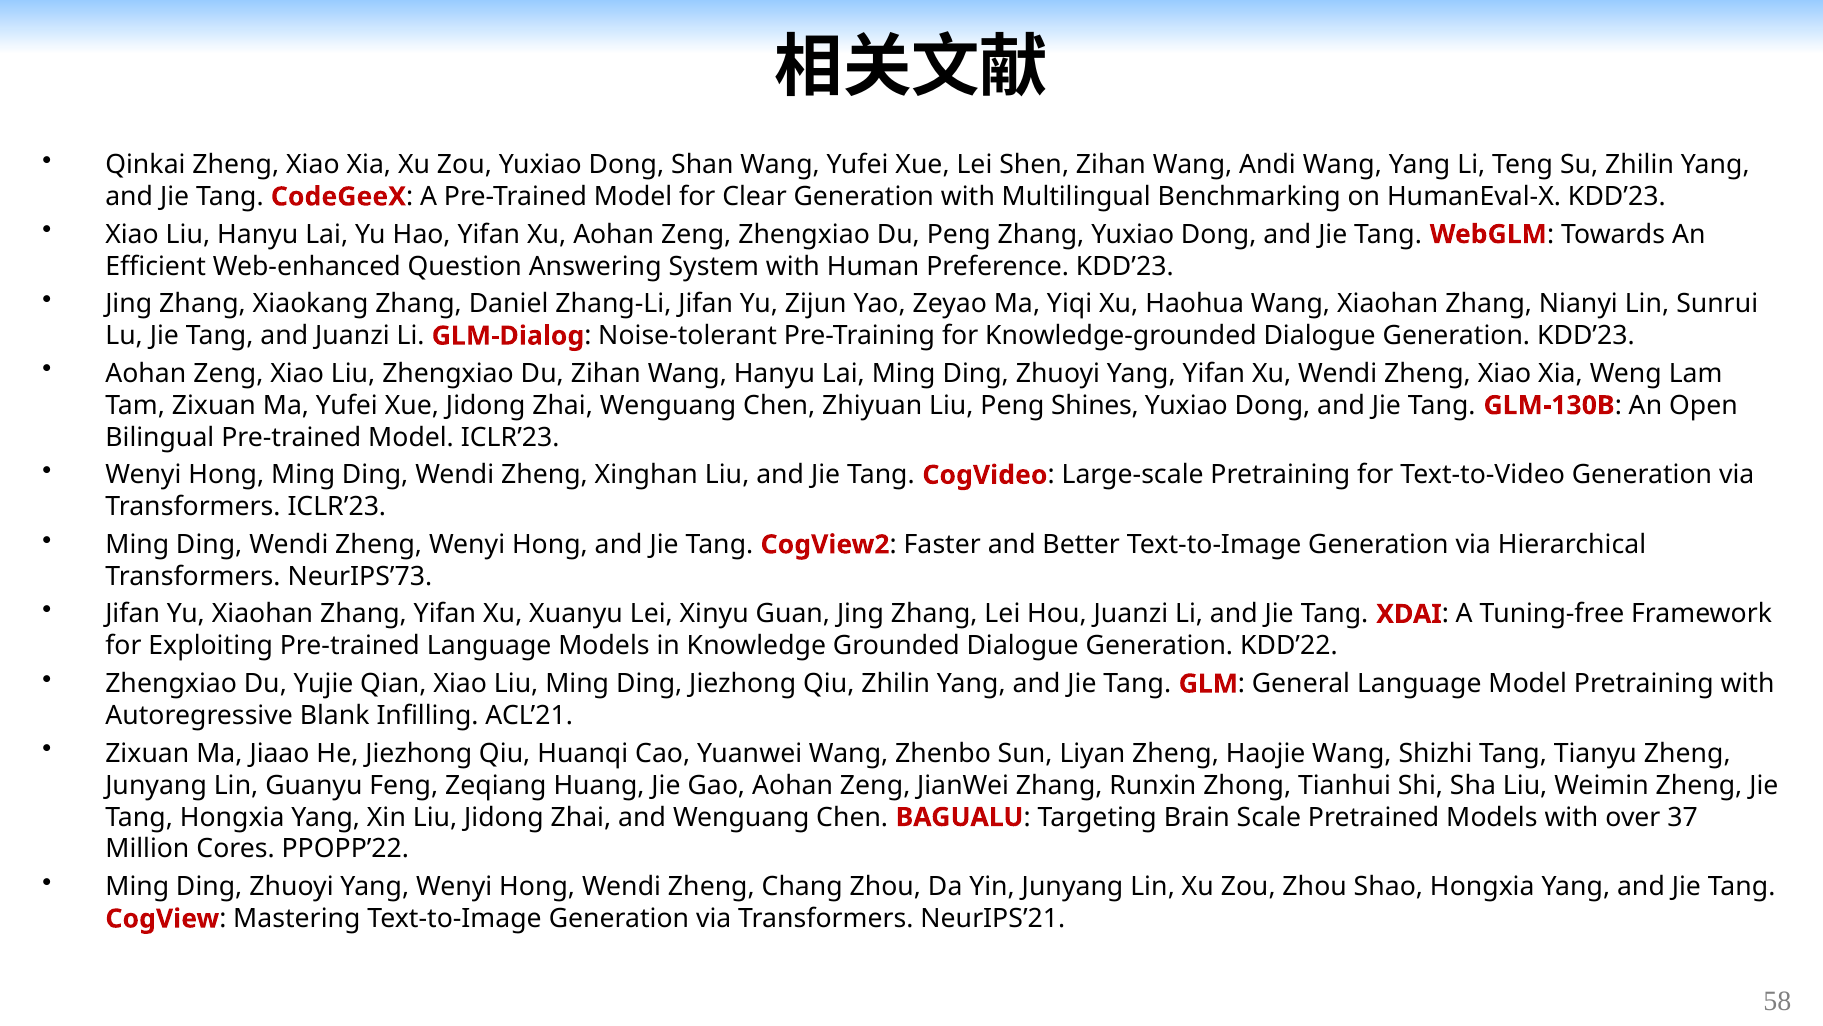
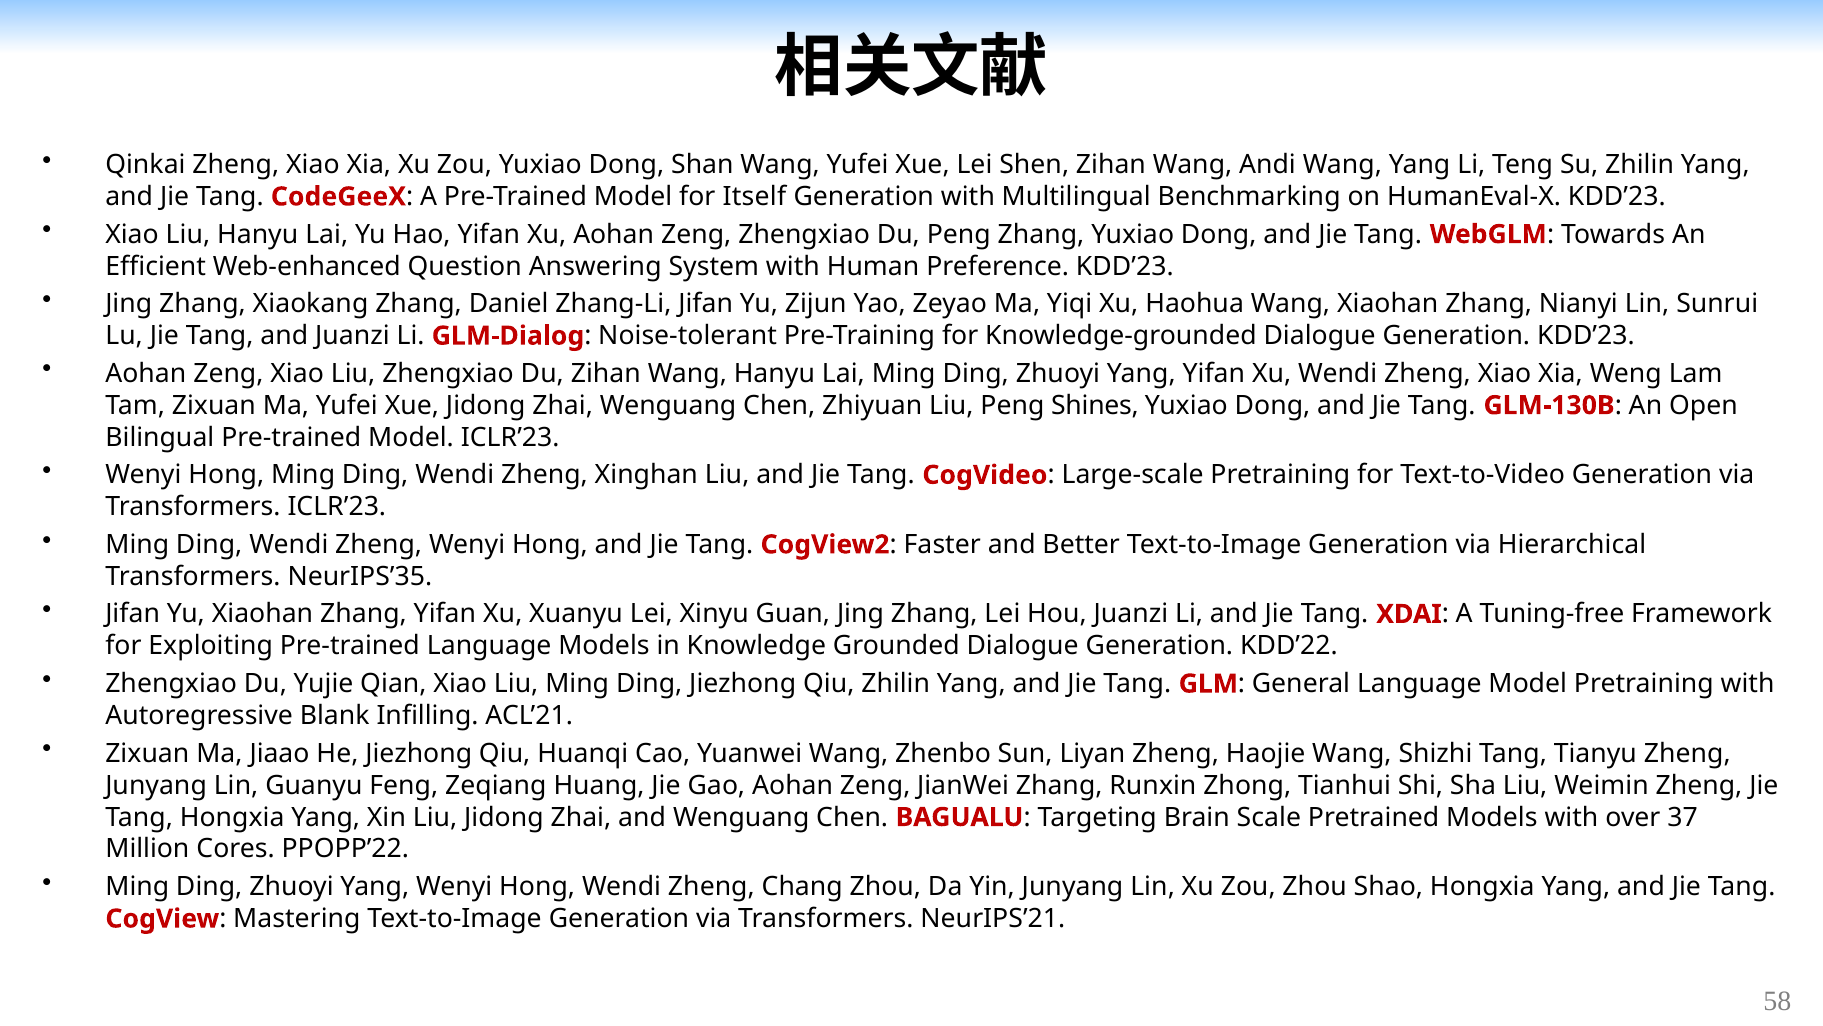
Clear: Clear -> Itself (754, 197)
NeurIPS’73: NeurIPS’73 -> NeurIPS’35 (360, 576)
